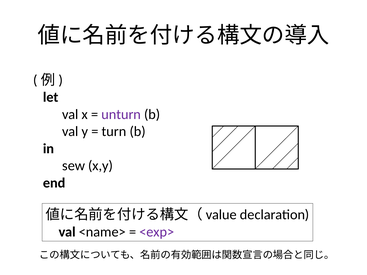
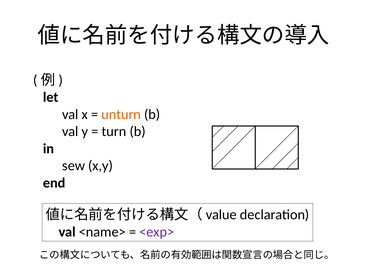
unturn colour: purple -> orange (121, 114)
